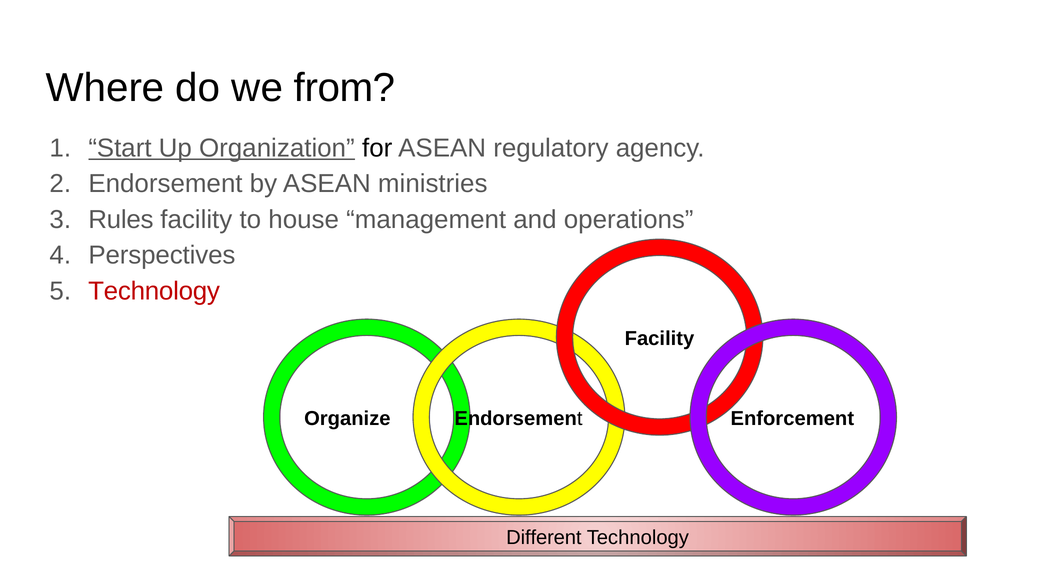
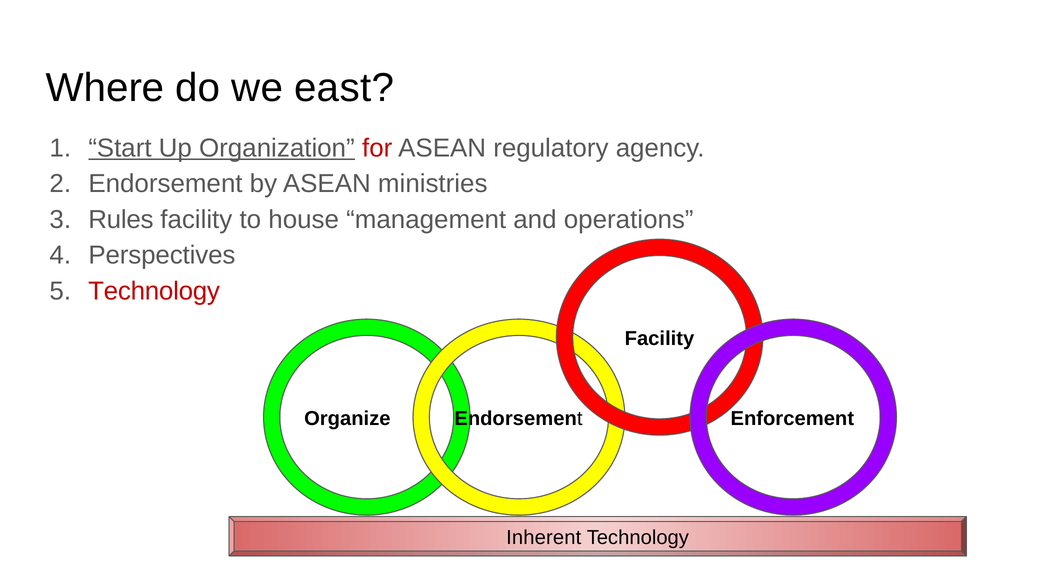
from: from -> east (344, 88)
for colour: black -> red (377, 148)
Different: Different -> Inherent (544, 538)
